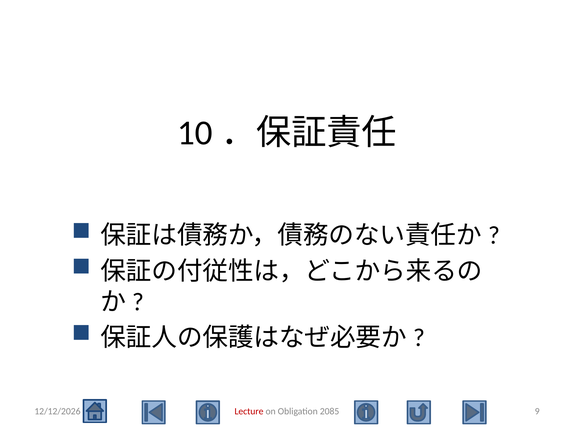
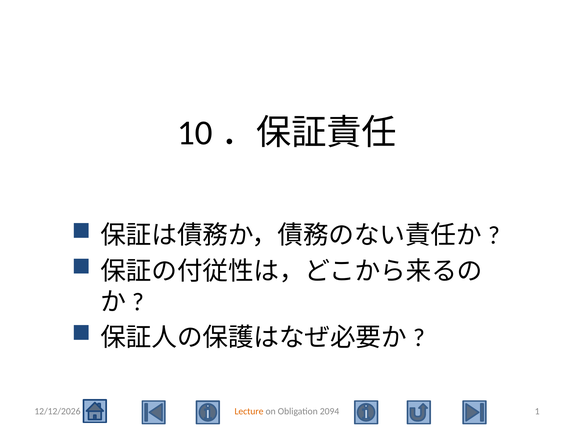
Lecture colour: red -> orange (249, 411)
2085: 2085 -> 2094 (330, 411)
9: 9 -> 1 (537, 411)
